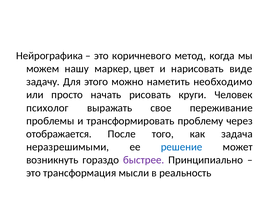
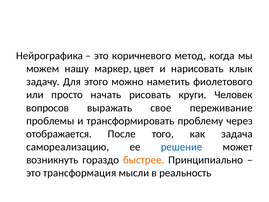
виде: виде -> клык (241, 69)
необходимо: необходимо -> фиолетового (223, 82)
психолог: психолог -> вопросов (48, 108)
неразрешимыми: неразрешимыми -> самореализацию (68, 147)
быстрее colour: purple -> orange (144, 160)
